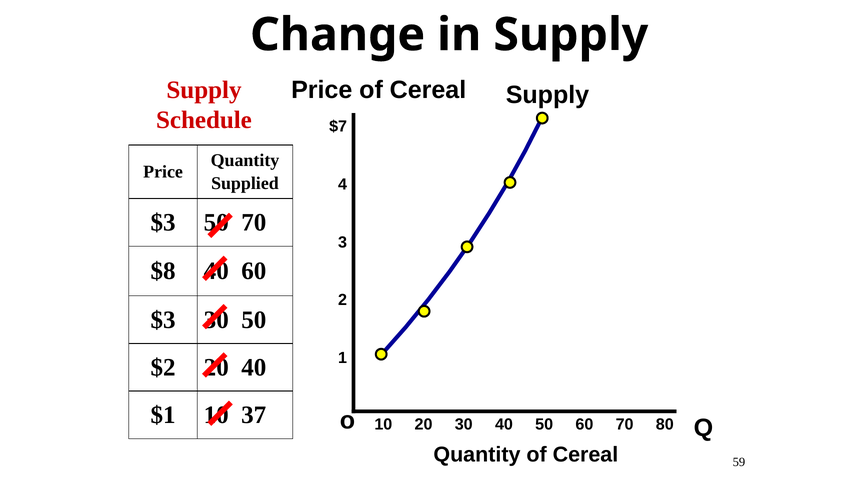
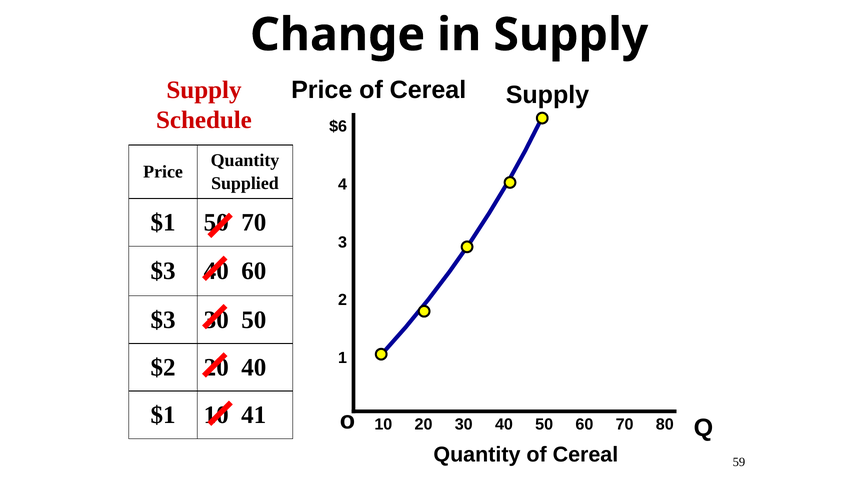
$7: $7 -> $6 (338, 126)
$3: $3 -> $1 (163, 223)
$8: $8 -> $3 (163, 271)
37: 37 -> 41 (254, 415)
